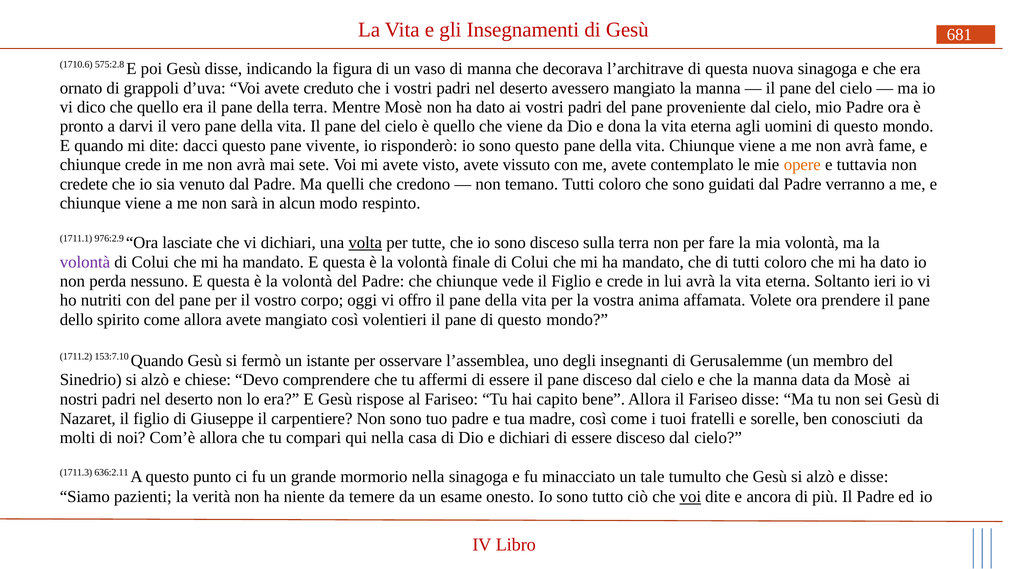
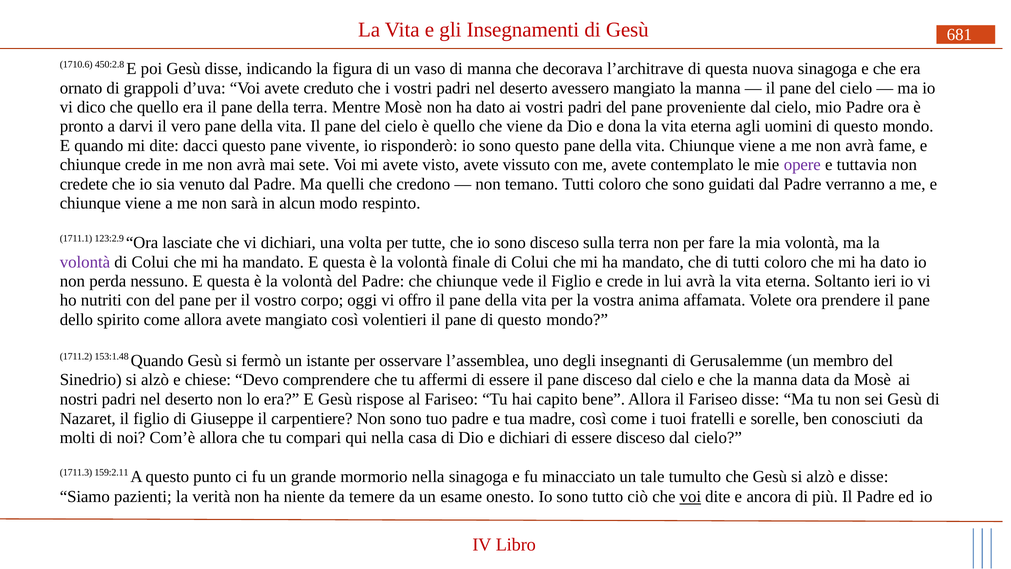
575:2.8: 575:2.8 -> 450:2.8 (110, 65)
opere colour: orange -> purple (802, 165)
976:2.9: 976:2.9 -> 123:2.9 (109, 239)
volta underline: present -> none (365, 243)
153:7.10: 153:7.10 -> 153:1.48 (112, 357)
636:2.11: 636:2.11 -> 159:2.11 (111, 473)
